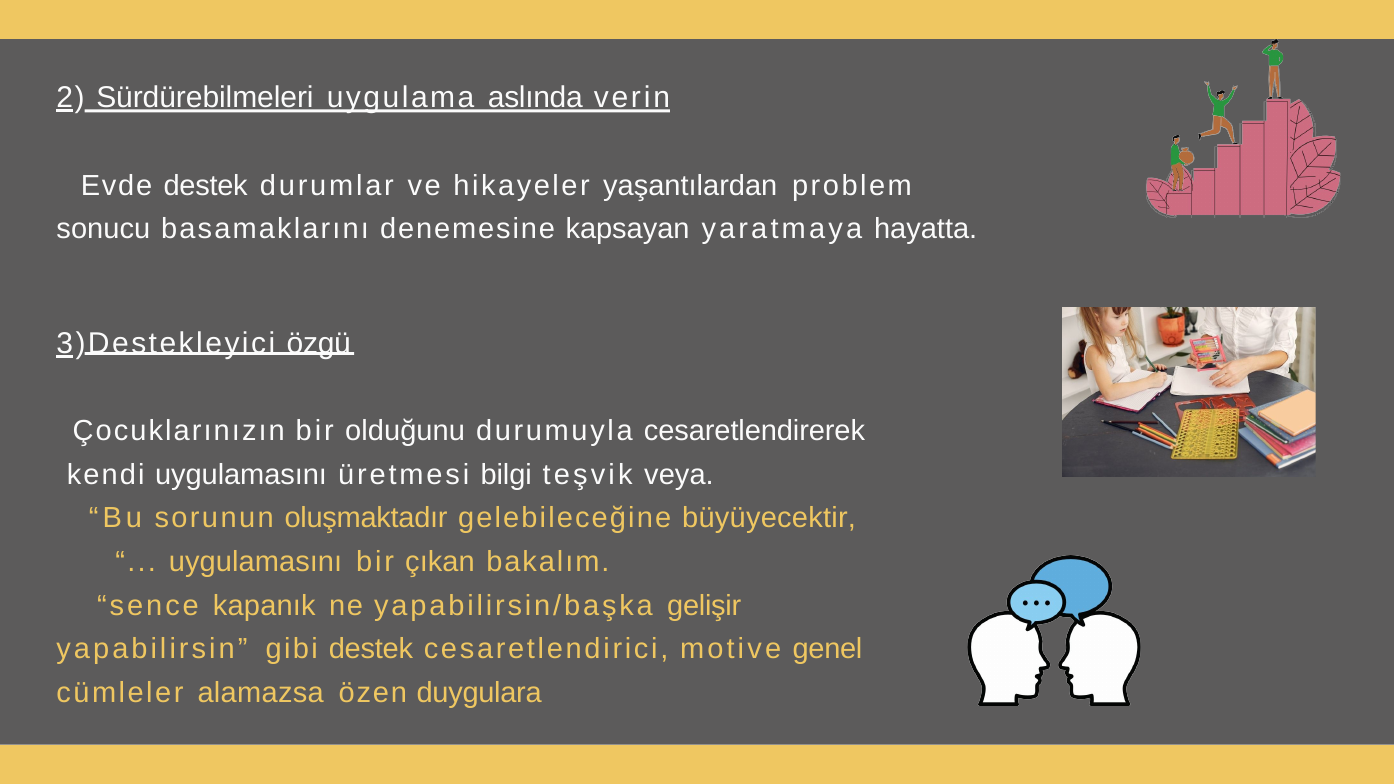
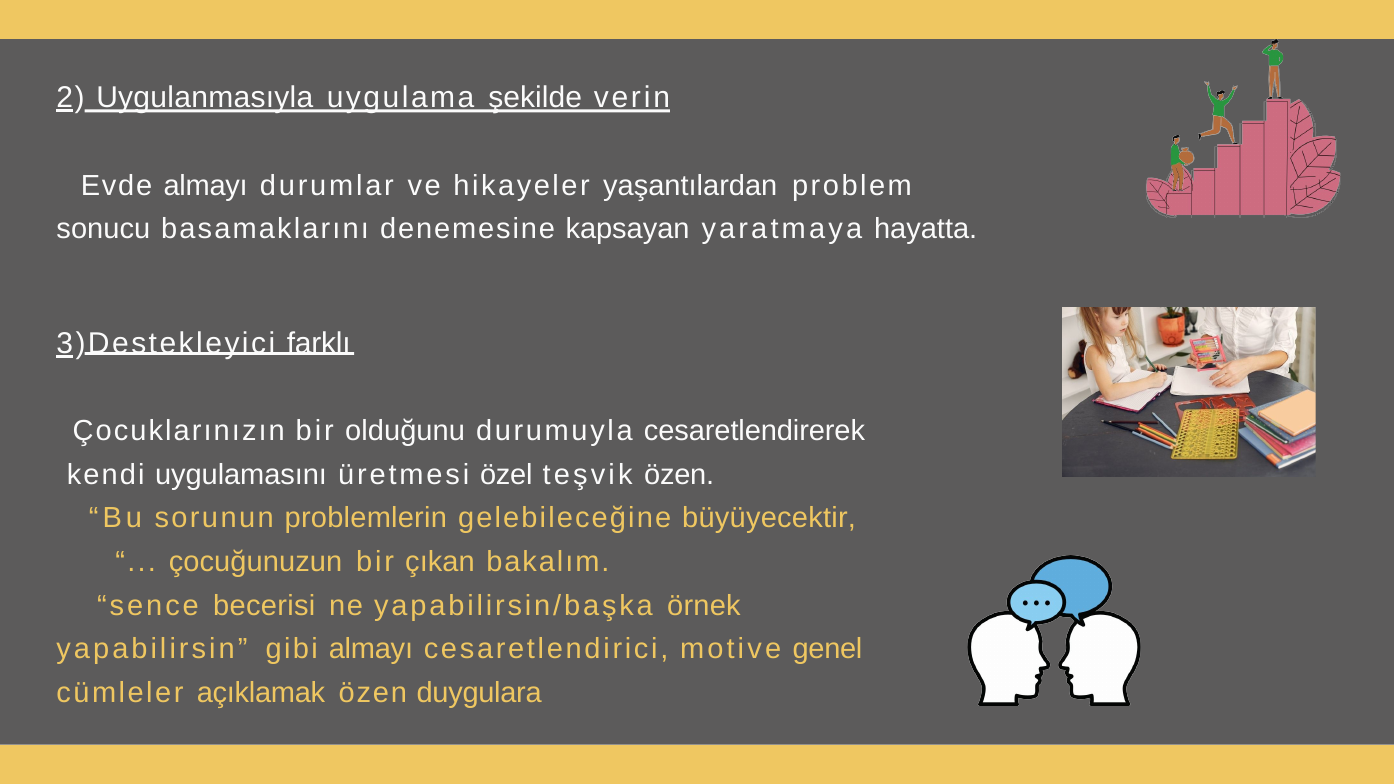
Sürdürebilmeleri: Sürdürebilmeleri -> Uygulanmasıyla (205, 97)
aslında: aslında -> şekilde (535, 97)
Evde destek: destek -> almayı (206, 186)
özgü: özgü -> farklı (319, 343)
bilgi: bilgi -> özel (506, 475)
teşvik veya: veya -> özen (679, 475)
oluşmaktadır: oluşmaktadır -> problemlerin (366, 518)
uygulamasını: uygulamasını -> çocuğunuzun (256, 562)
kapanık: kapanık -> becerisi (264, 606)
gelişir: gelişir -> örnek (704, 606)
gibi destek: destek -> almayı (371, 649)
alamazsa: alamazsa -> açıklamak (261, 693)
